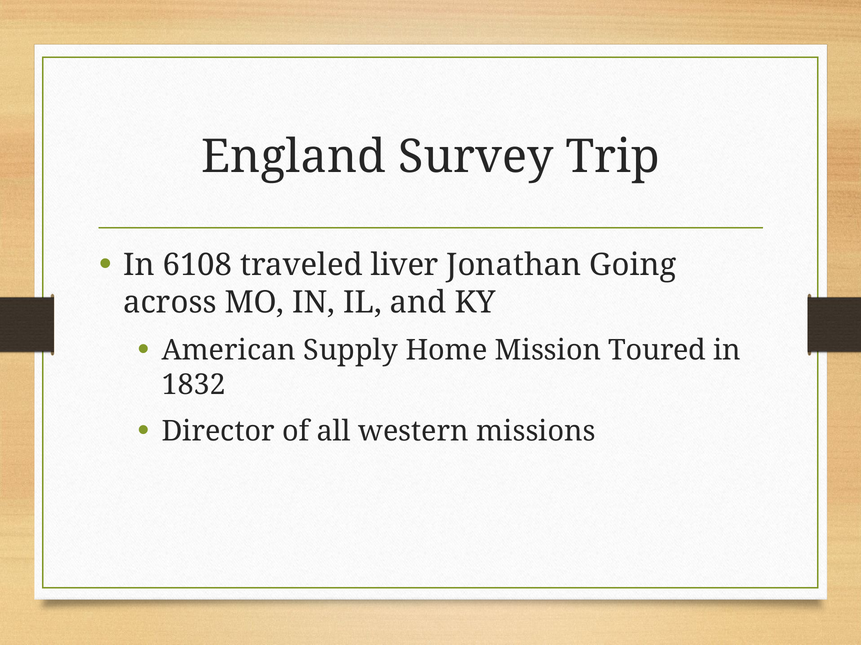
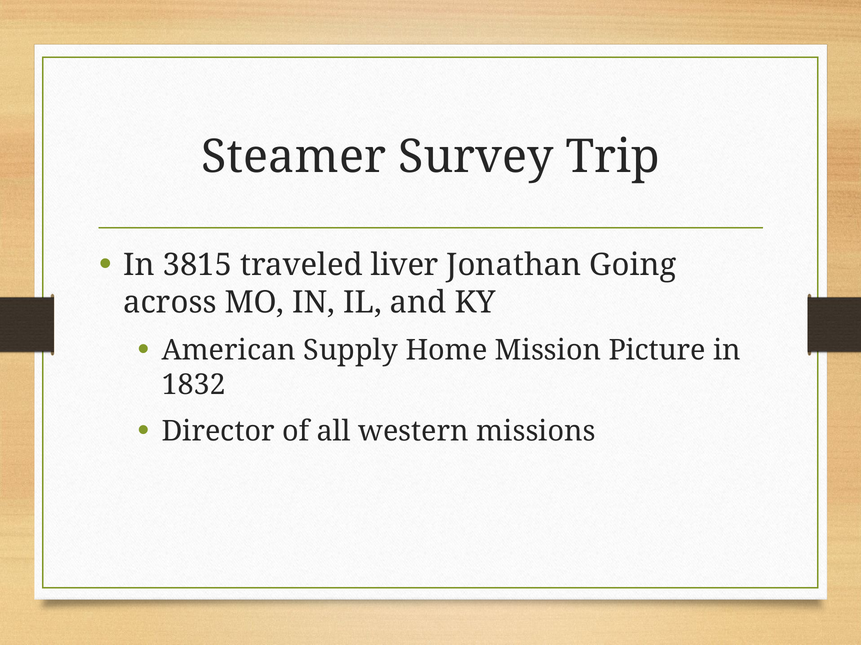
England: England -> Steamer (294, 157)
6108: 6108 -> 3815 (197, 265)
Toured: Toured -> Picture (657, 351)
